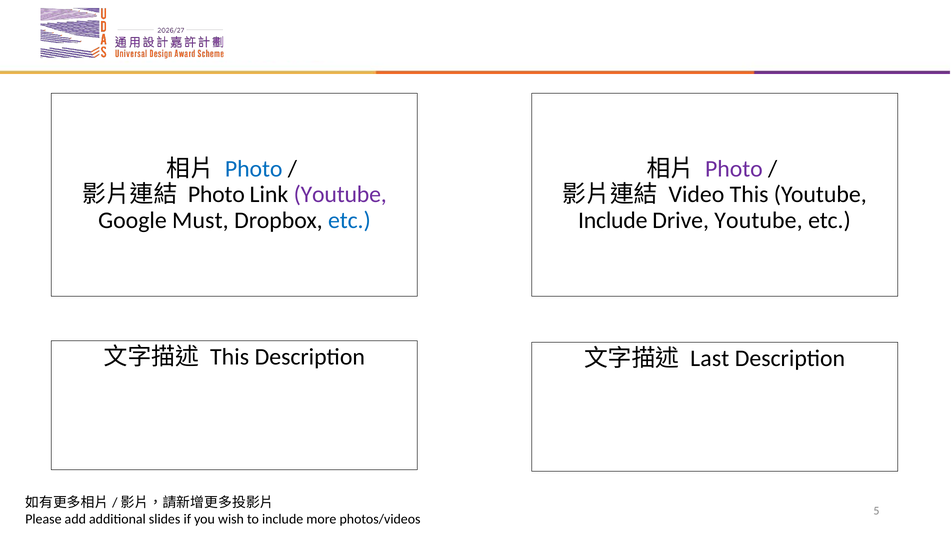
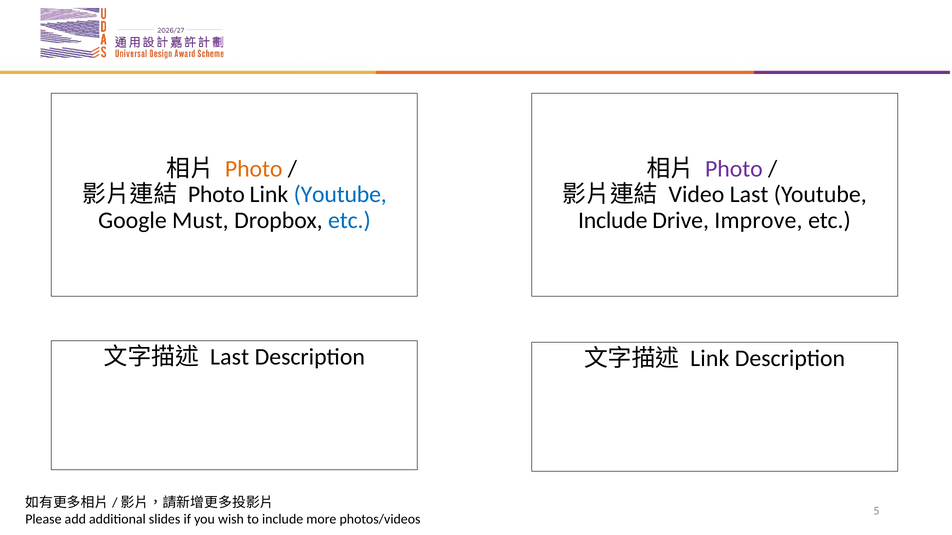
Photo colour: blue -> orange (254, 169)
Youtube colour: purple -> blue (340, 195)
Video This: This -> Last (749, 195)
Drive Youtube: Youtube -> Improve (758, 220)
This: This -> Last (230, 357)
Last: Last -> Link (710, 359)
